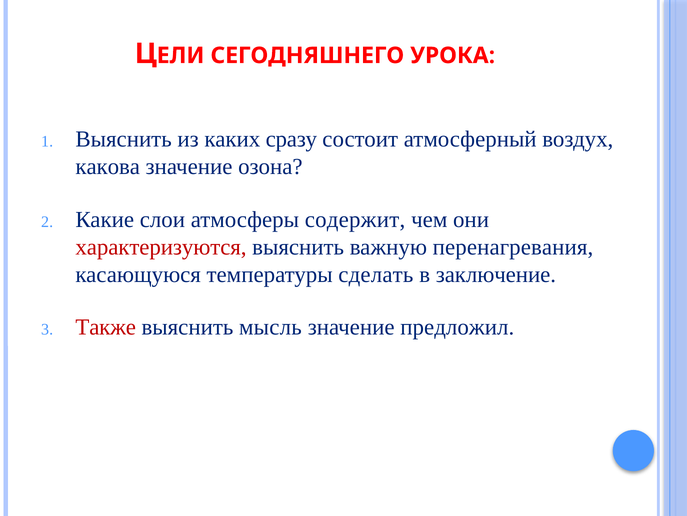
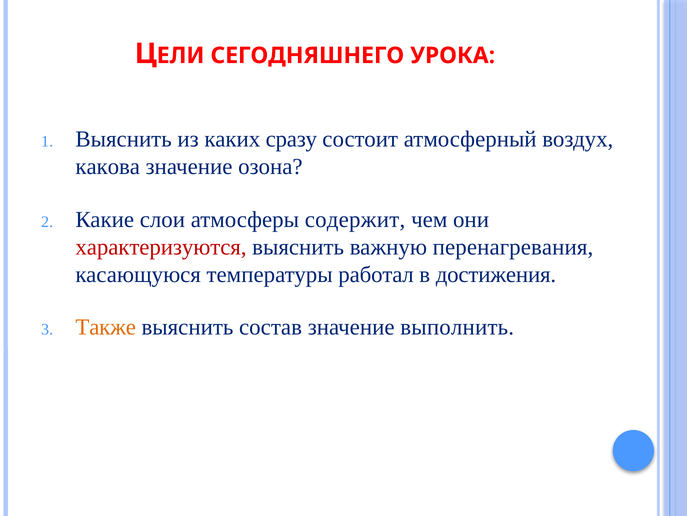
сделать: сделать -> работал (376, 274)
заключение: заключение -> достижения (496, 274)
Также colour: red -> orange (106, 327)
мысль: мысль -> состав (270, 327)
предложил: предложил -> выполнить (457, 327)
